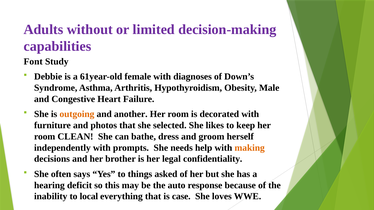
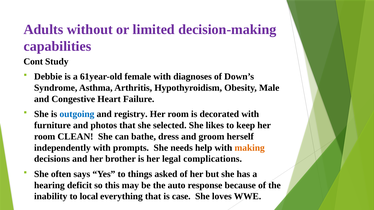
Font: Font -> Cont (33, 62)
outgoing colour: orange -> blue (77, 114)
another: another -> registry (131, 114)
confidentiality: confidentiality -> complications (213, 159)
